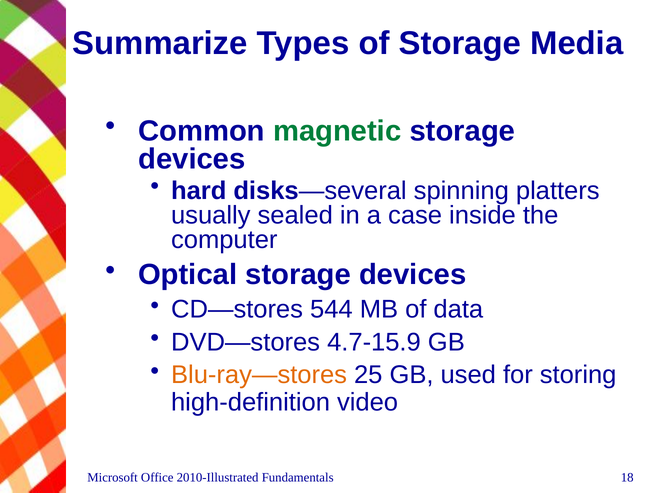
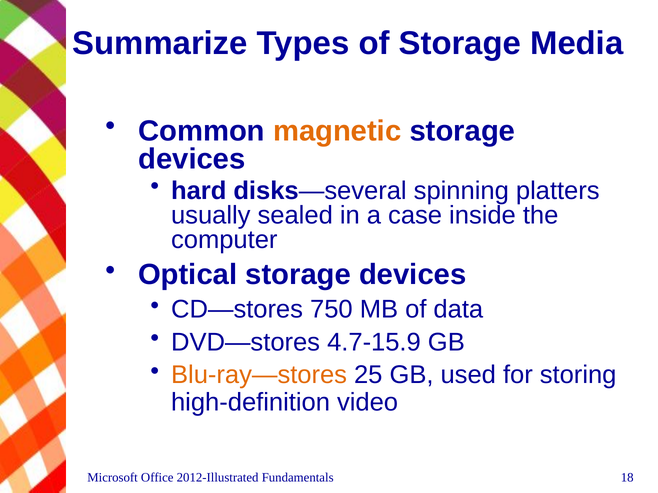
magnetic colour: green -> orange (337, 131)
544: 544 -> 750 (331, 310)
2010-Illustrated: 2010-Illustrated -> 2012-Illustrated (218, 478)
